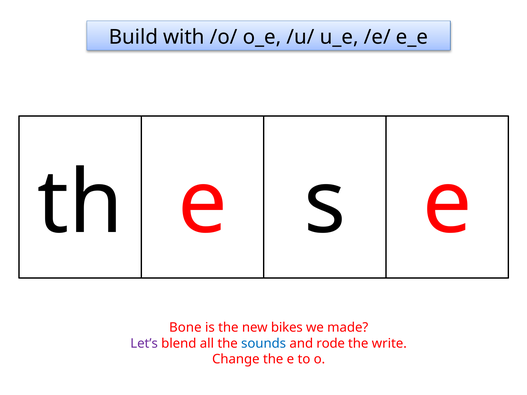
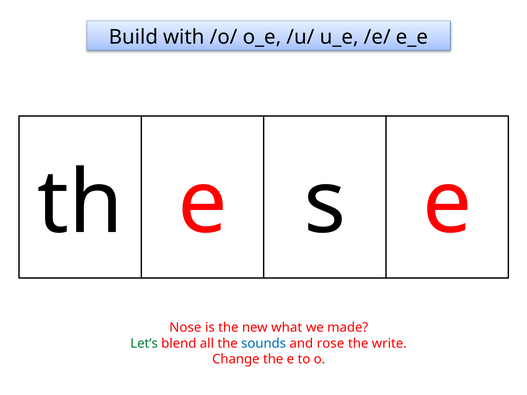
Bone: Bone -> Nose (185, 328)
bikes: bikes -> what (287, 328)
Let’s colour: purple -> green (144, 344)
rode: rode -> rose (331, 344)
